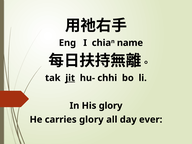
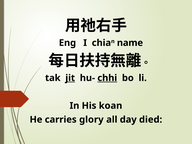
chhi underline: none -> present (107, 78)
His glory: glory -> koan (111, 106)
ever: ever -> died (151, 120)
